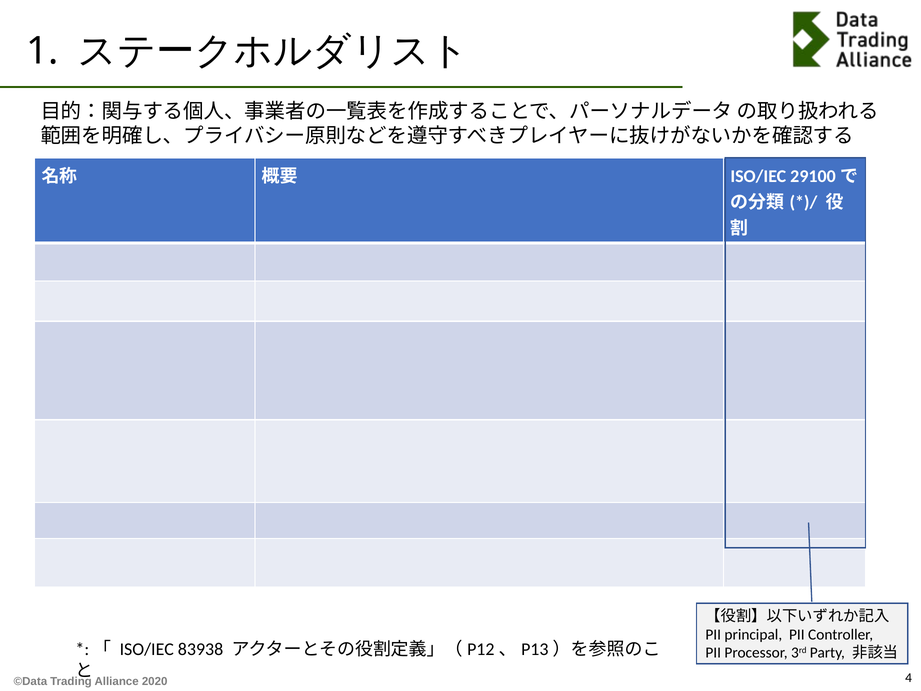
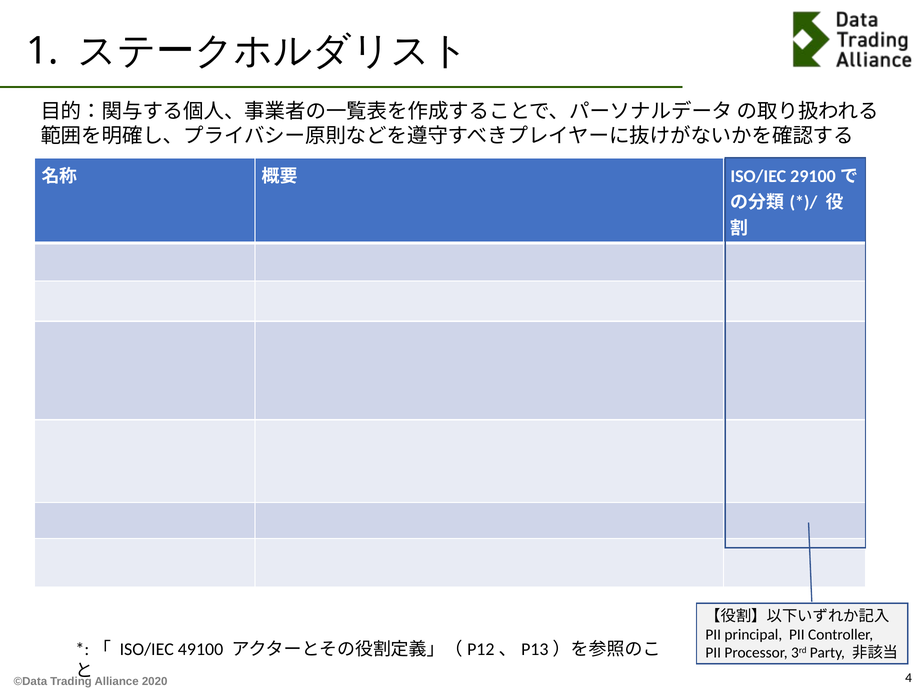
83938: 83938 -> 49100 (201, 649)
